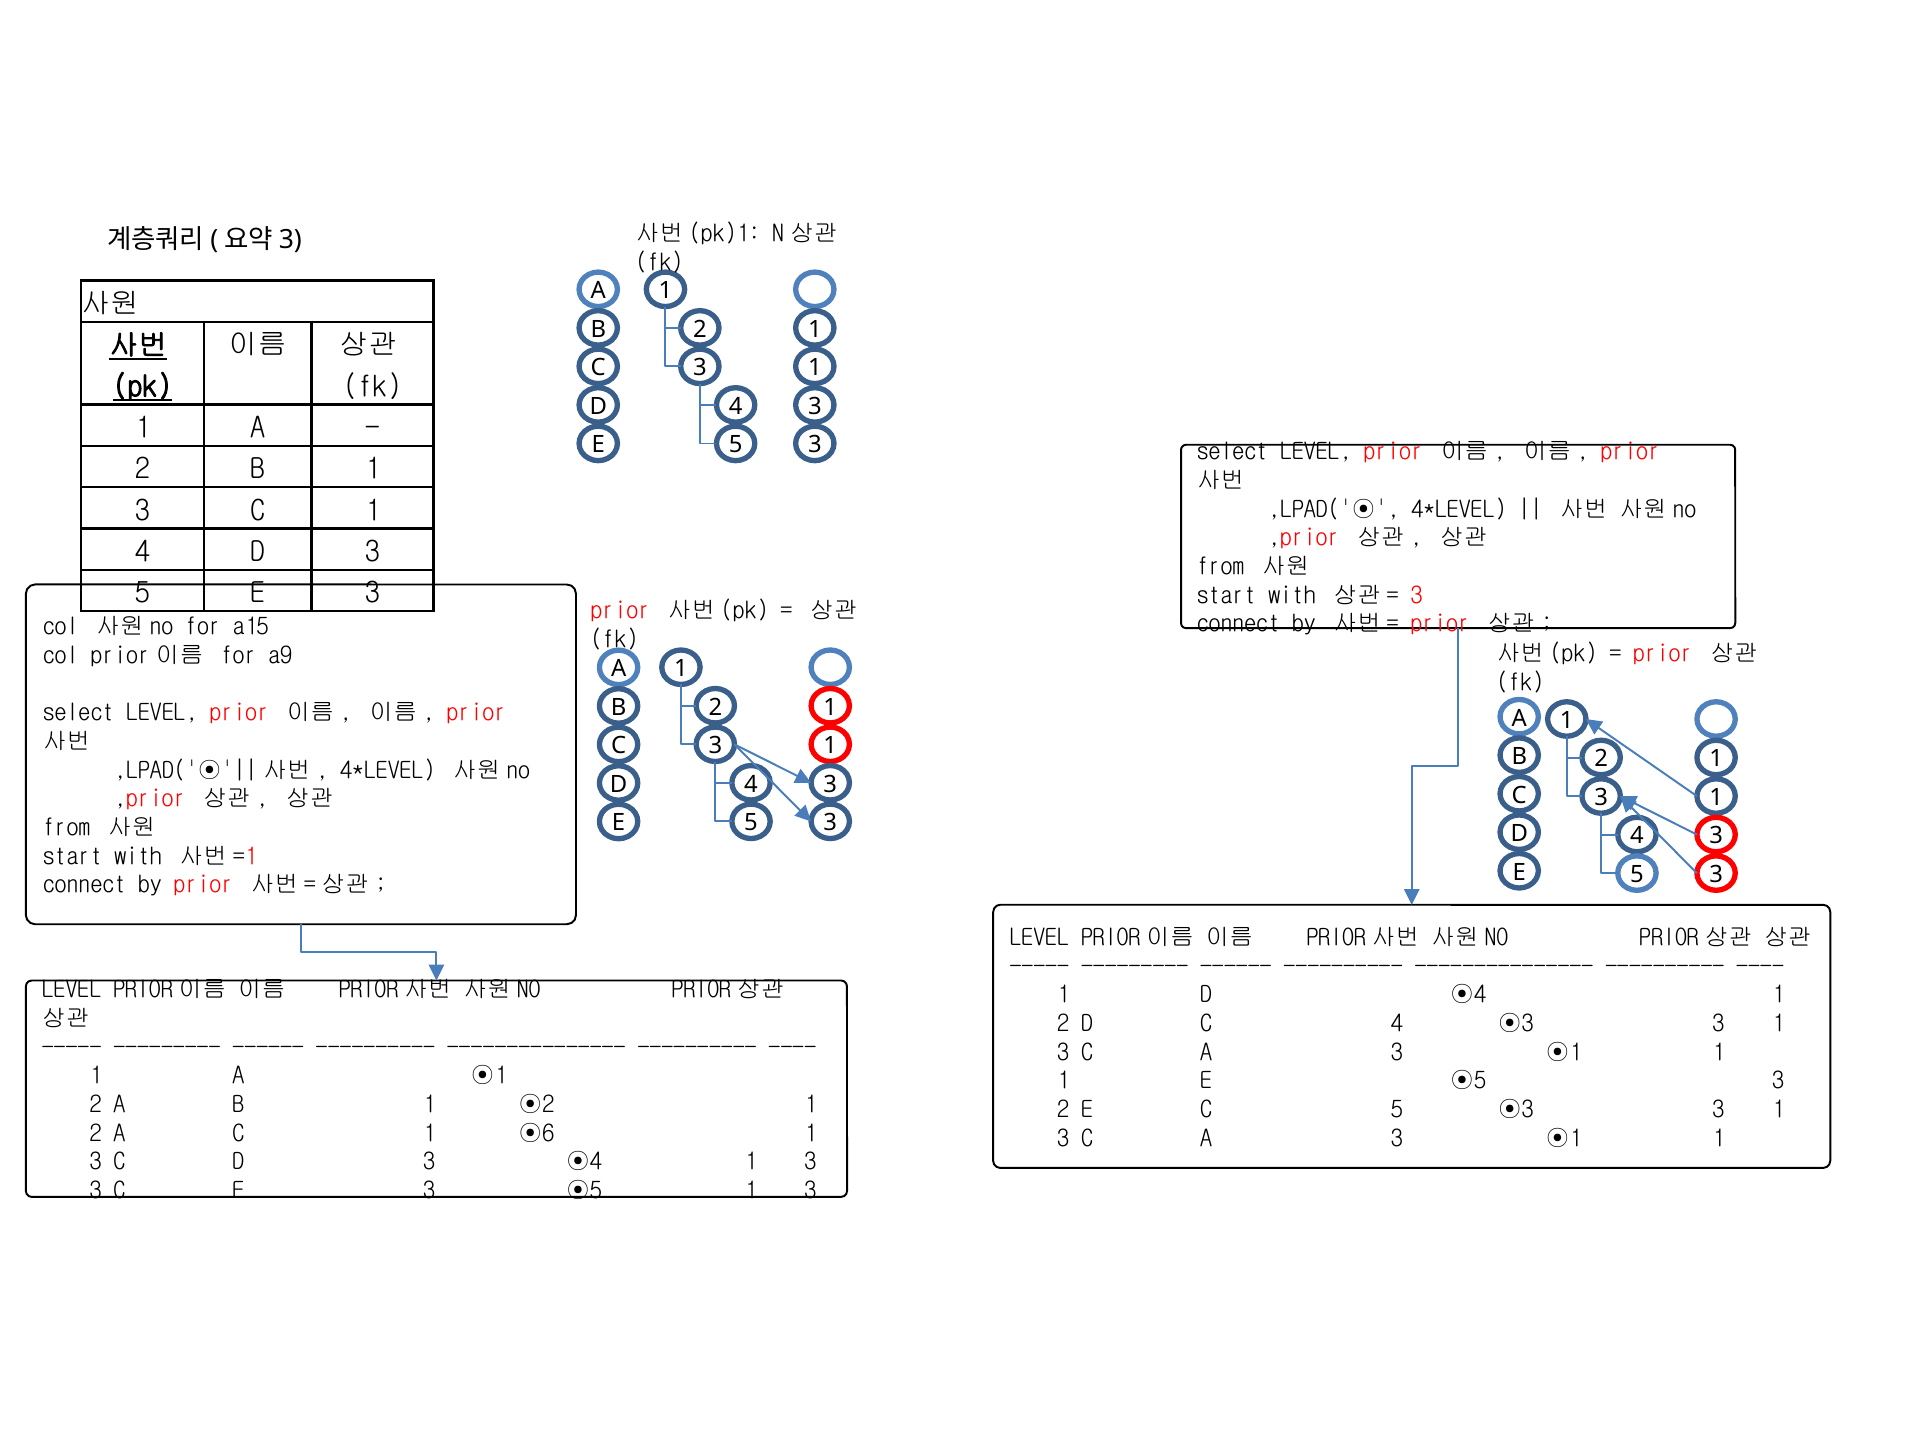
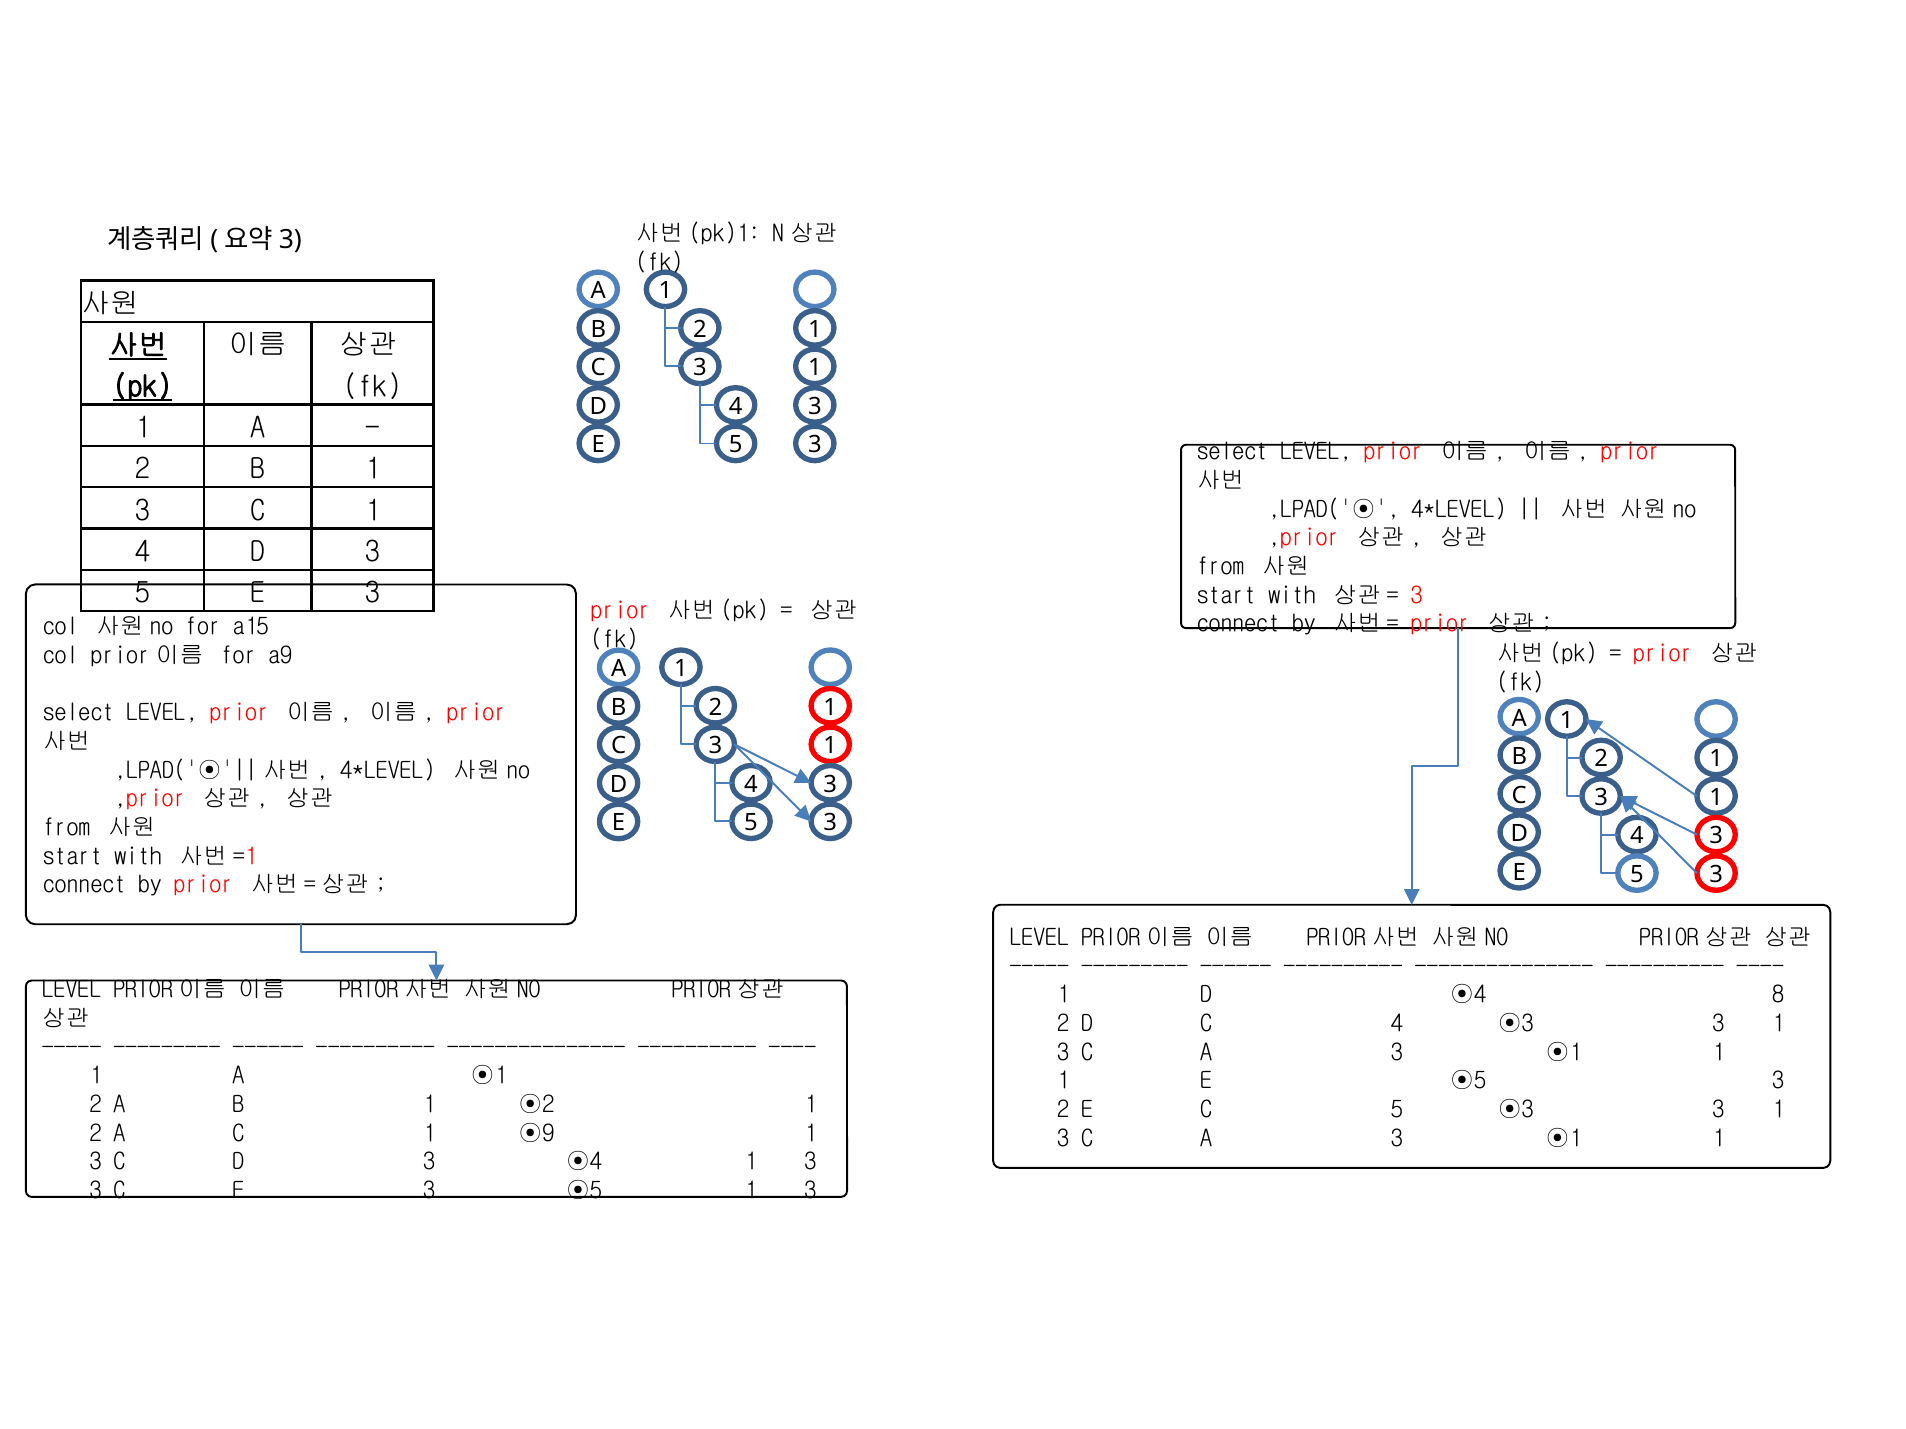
D ⊙4 1: 1 -> 8 (1778, 995)
⊙6: ⊙6 -> ⊙9 (536, 1134)
